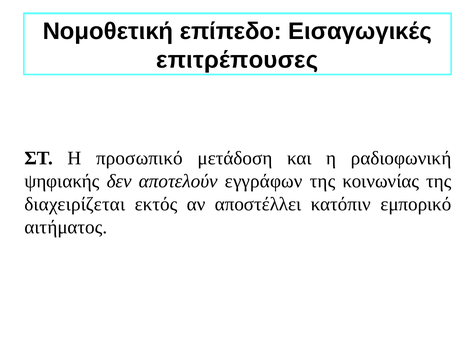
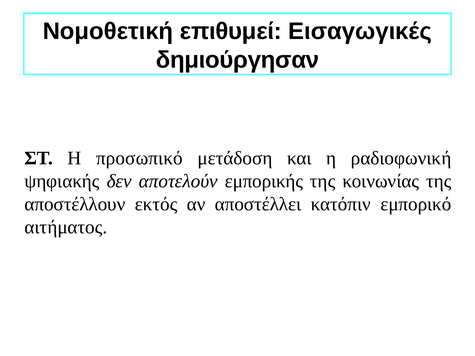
επίπεδο: επίπεδο -> επιθυμεί (231, 31)
επιτρέπουσες: επιτρέπουσες -> δημιούργησαν (237, 60)
εγγράφων: εγγράφων -> εμπορικής (264, 181)
διαχειρίζεται: διαχειρίζεται -> αποστέλλουν (75, 204)
